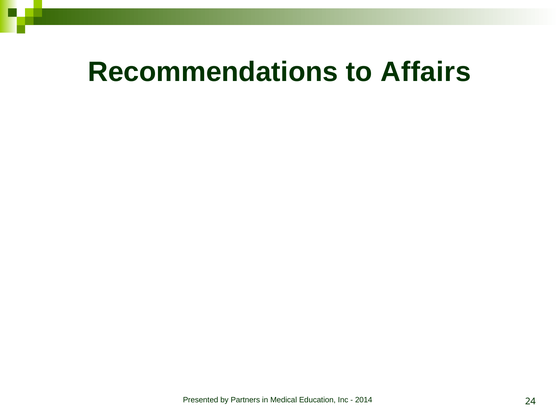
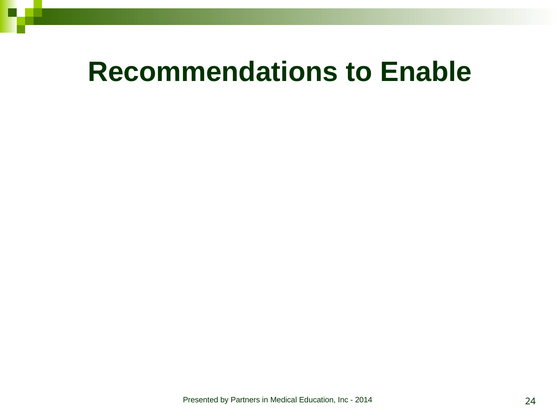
Affairs: Affairs -> Enable (426, 72)
